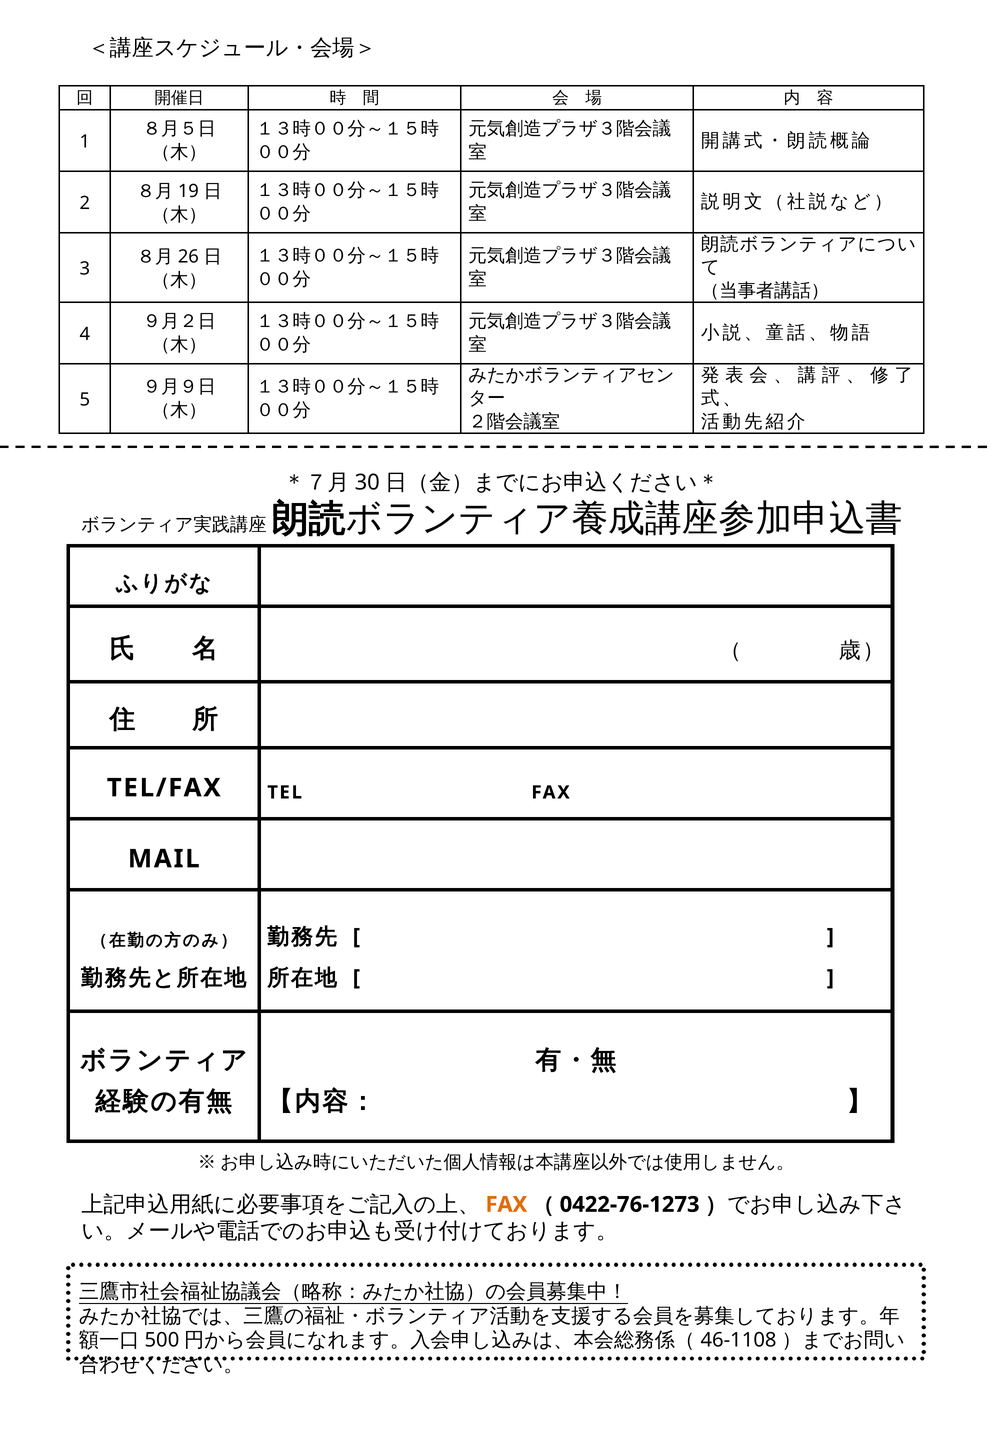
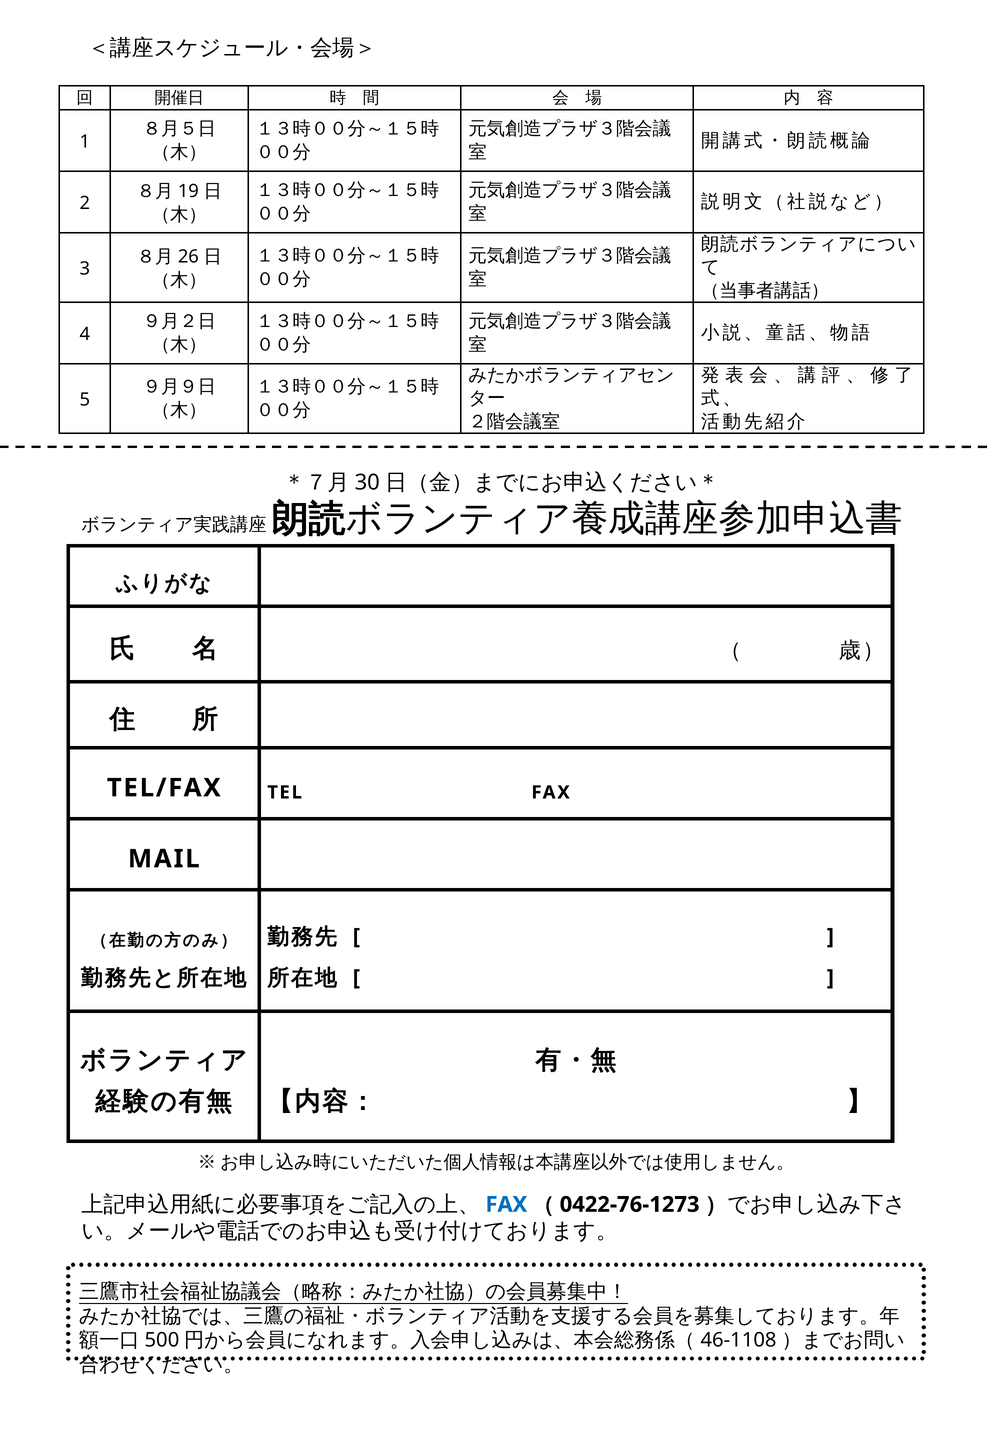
FAX colour: orange -> blue (506, 1204)
